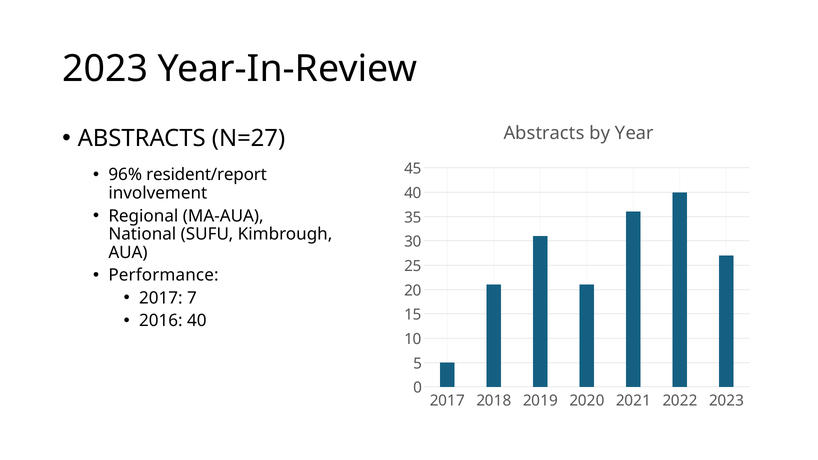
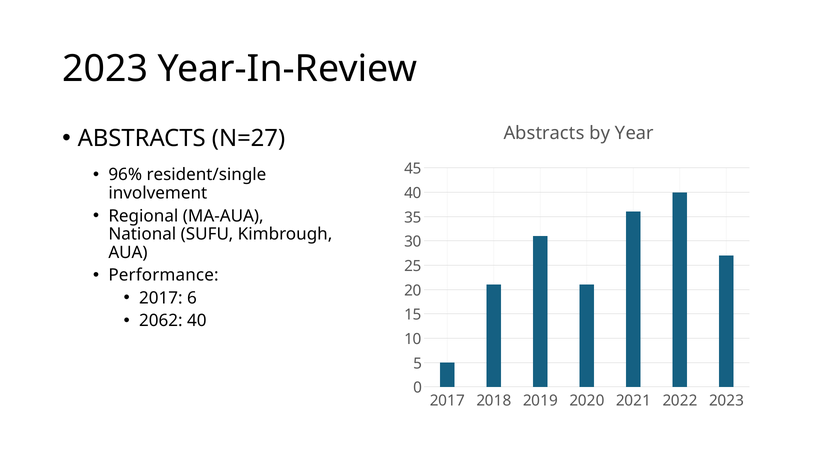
resident/report: resident/report -> resident/single (206, 175)
7: 7 -> 6 (192, 298)
2016: 2016 -> 2062 (161, 321)
